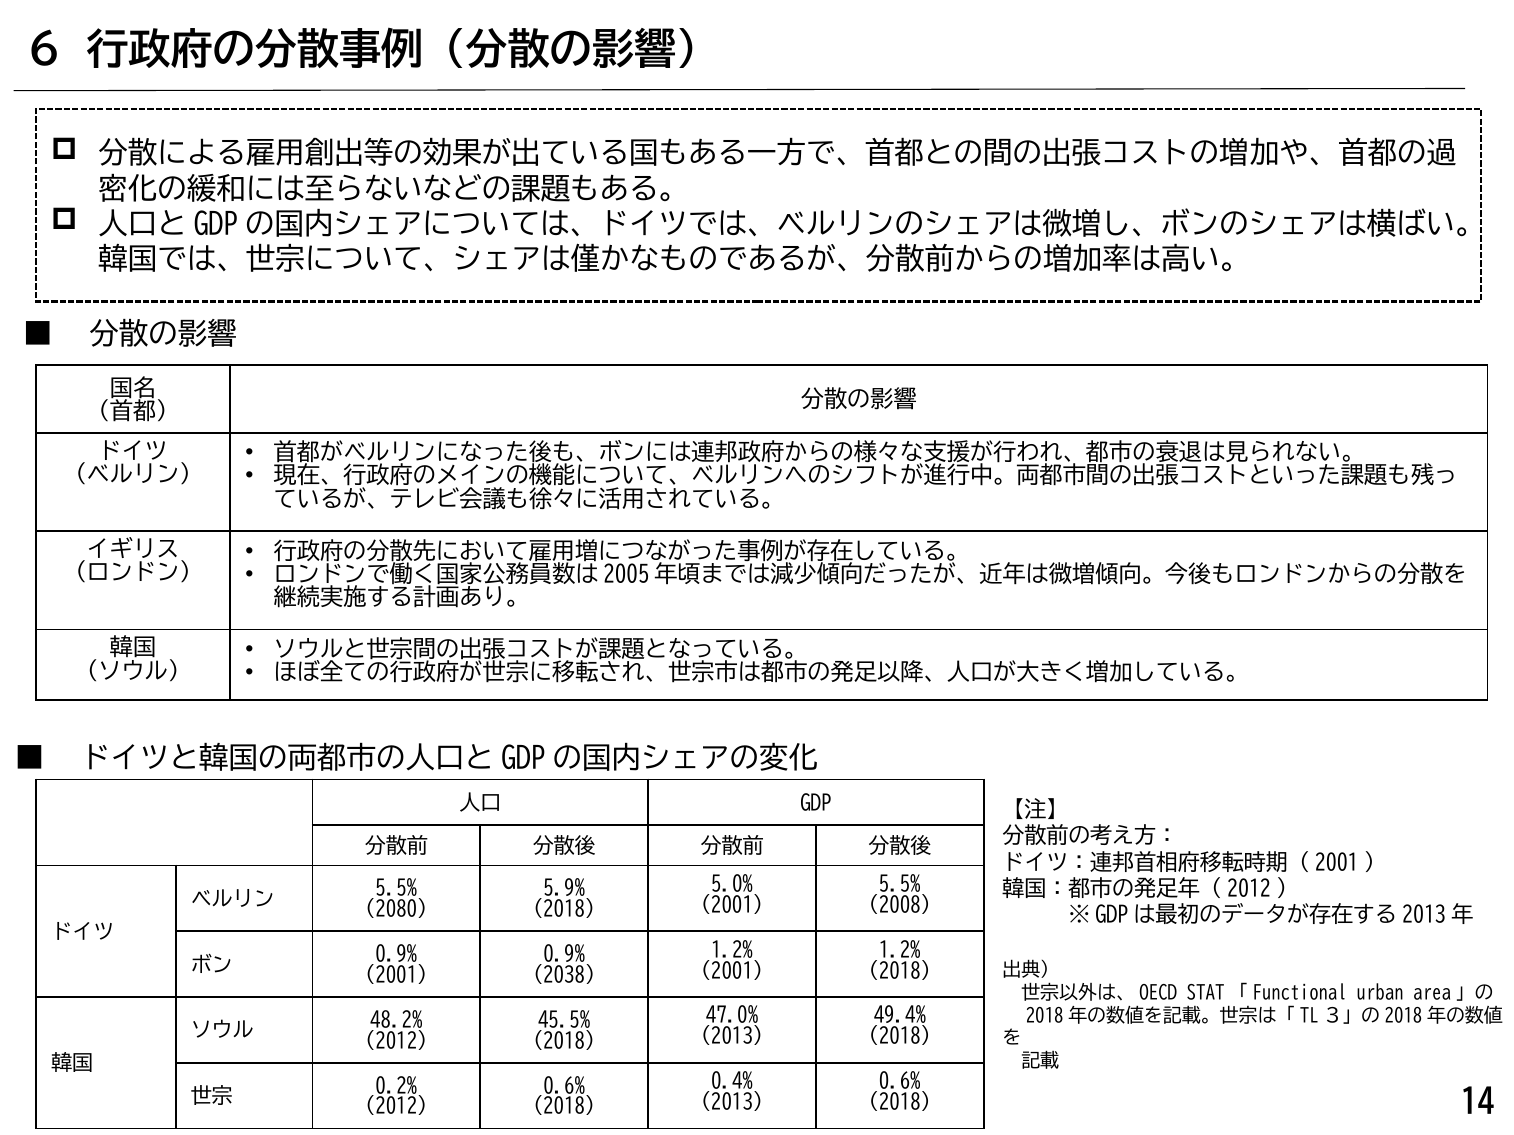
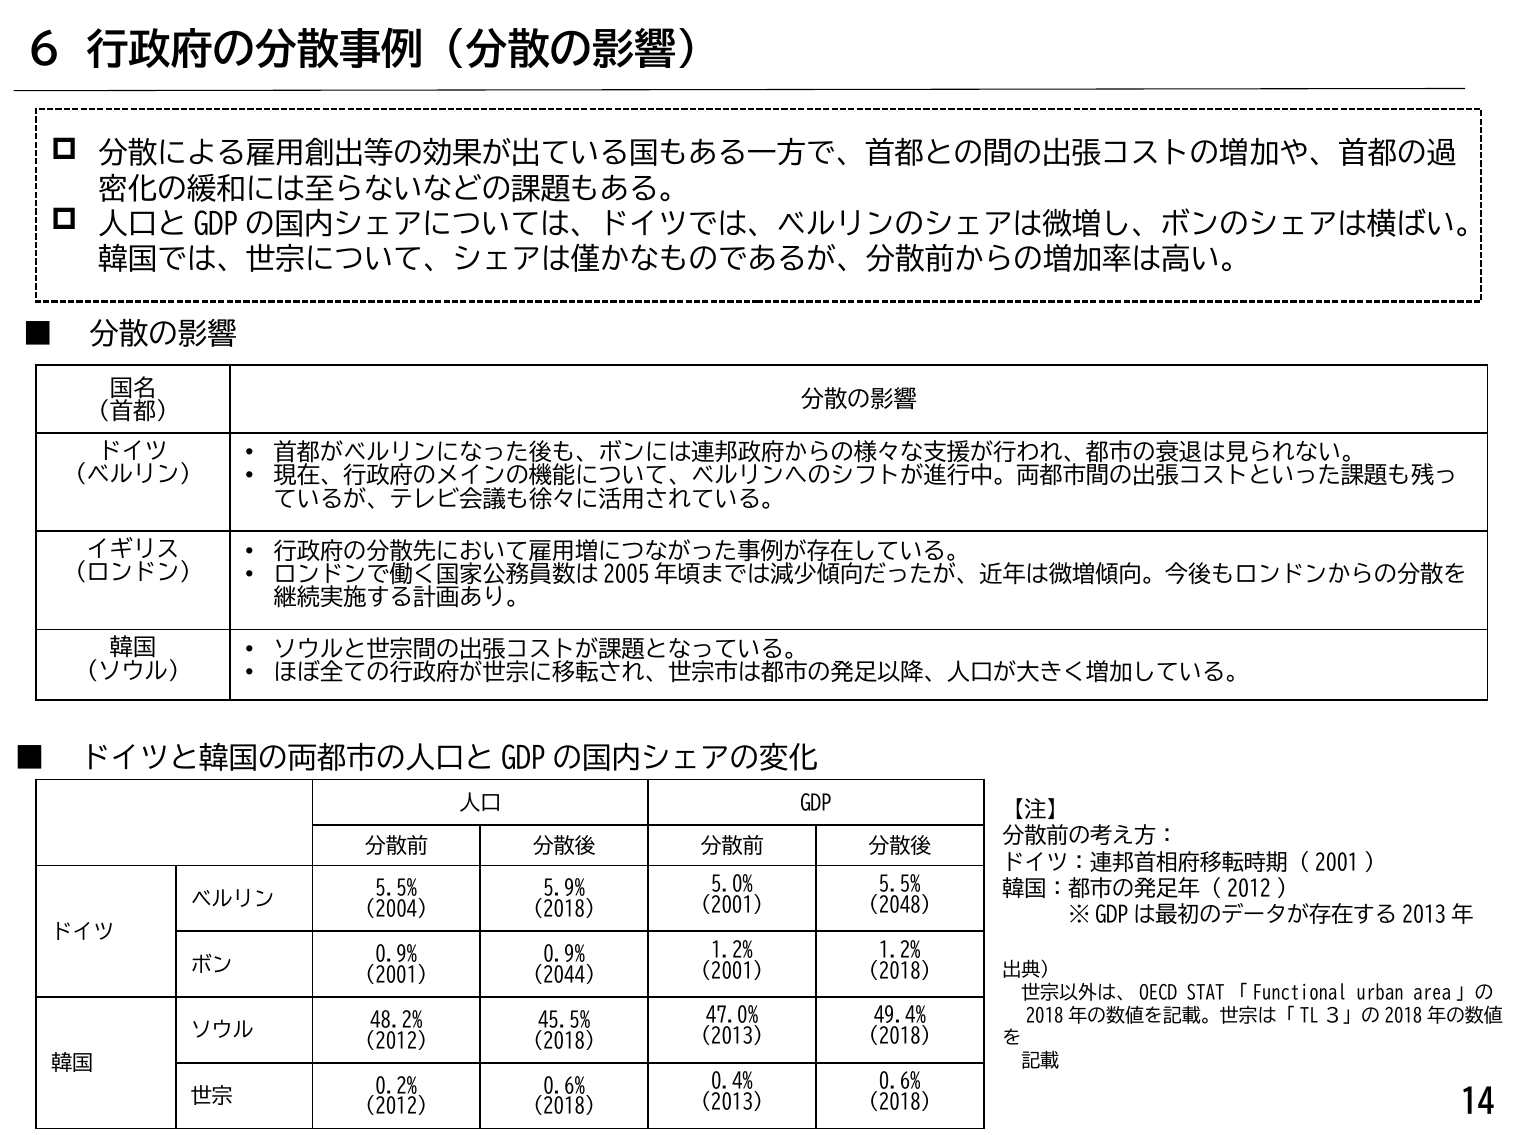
2008: 2008 -> 2048 (900, 906)
2080: 2080 -> 2004 (396, 910)
2038: 2038 -> 2044 (564, 976)
